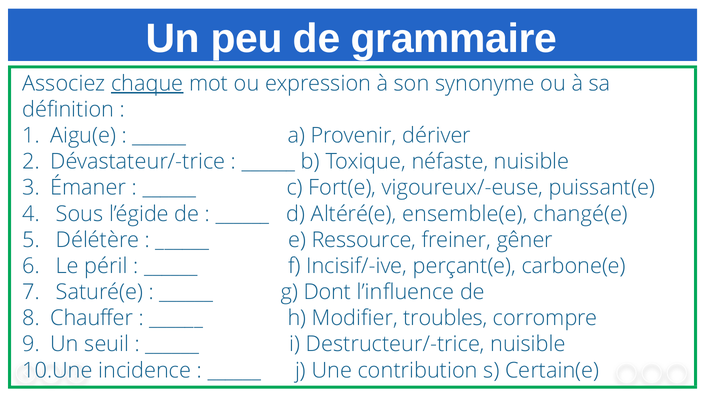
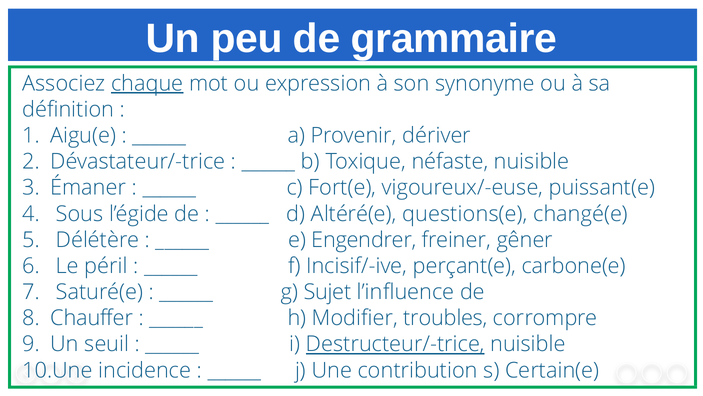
ensemble(e: ensemble(e -> questions(e (465, 214)
Ressource: Ressource -> Engendrer (364, 240)
Dont: Dont -> Sujet (327, 292)
Destructeur/-trice underline: none -> present (395, 344)
